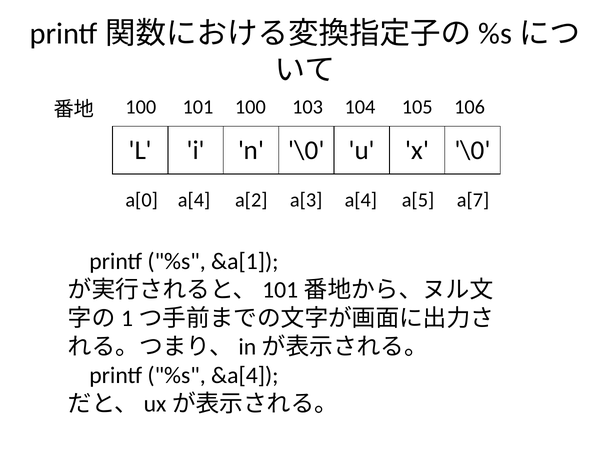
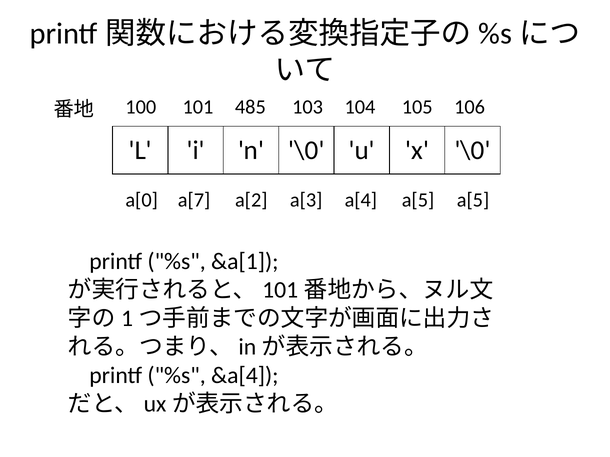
101 100: 100 -> 485 (250, 107)
a[0 a[4: a[4 -> a[7 (194, 200)
a[5 a[7: a[7 -> a[5 (473, 200)
